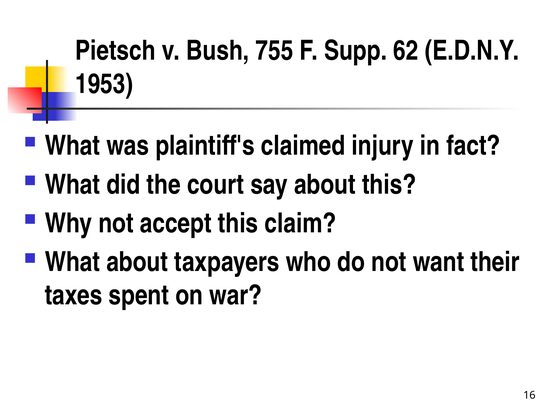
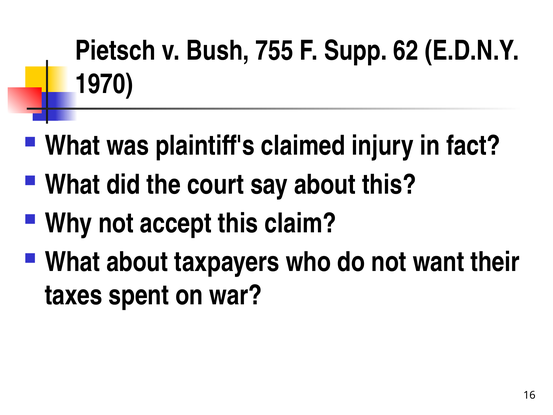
1953: 1953 -> 1970 (104, 84)
